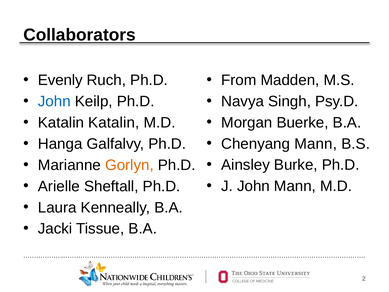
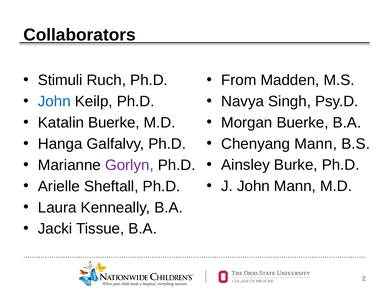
Evenly: Evenly -> Stimuli (60, 80)
Katalin Katalin: Katalin -> Buerke (114, 123)
Gorlyn colour: orange -> purple (129, 165)
